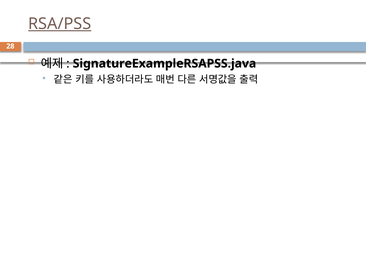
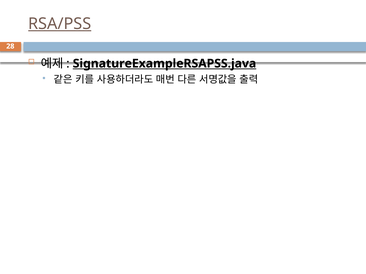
SignatureExampleRSAPSS.java underline: none -> present (164, 64)
